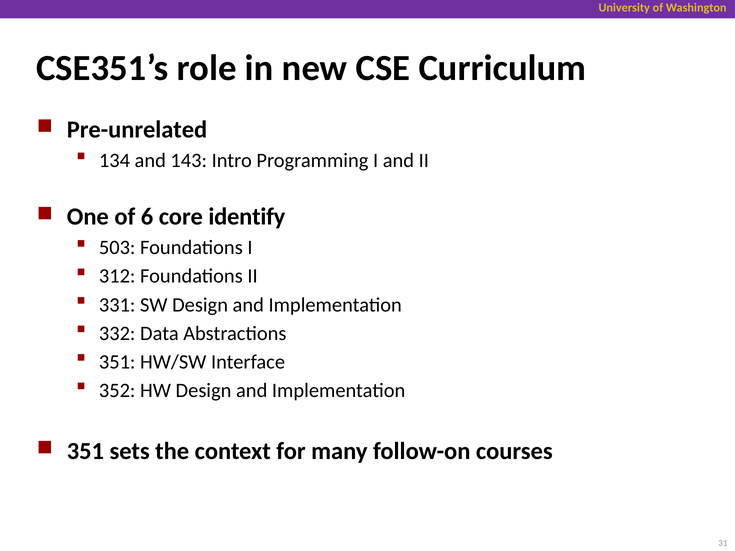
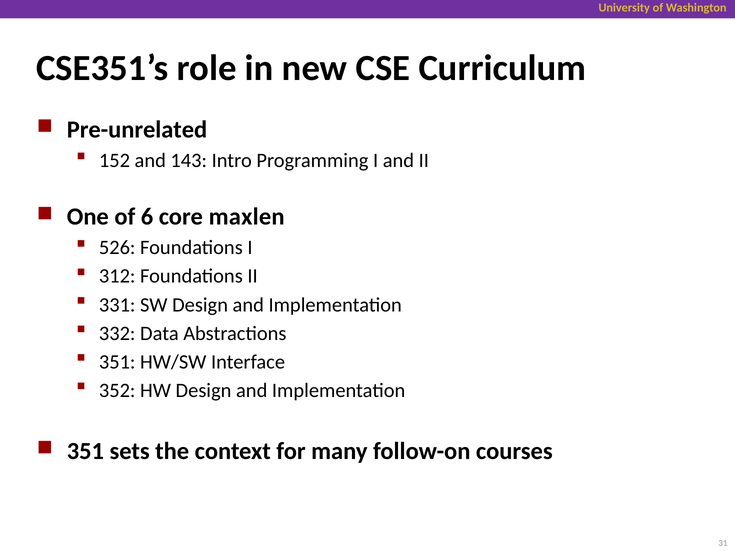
134: 134 -> 152 (114, 160)
identify: identify -> maxlen (247, 217)
503: 503 -> 526 (117, 248)
